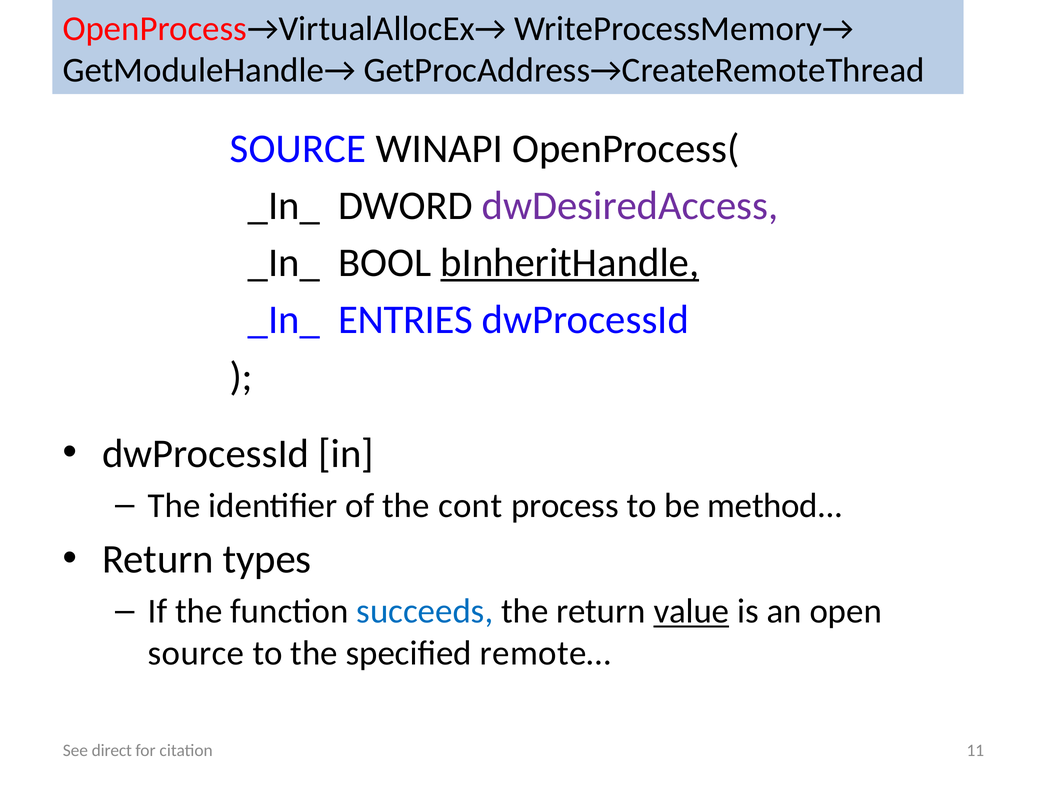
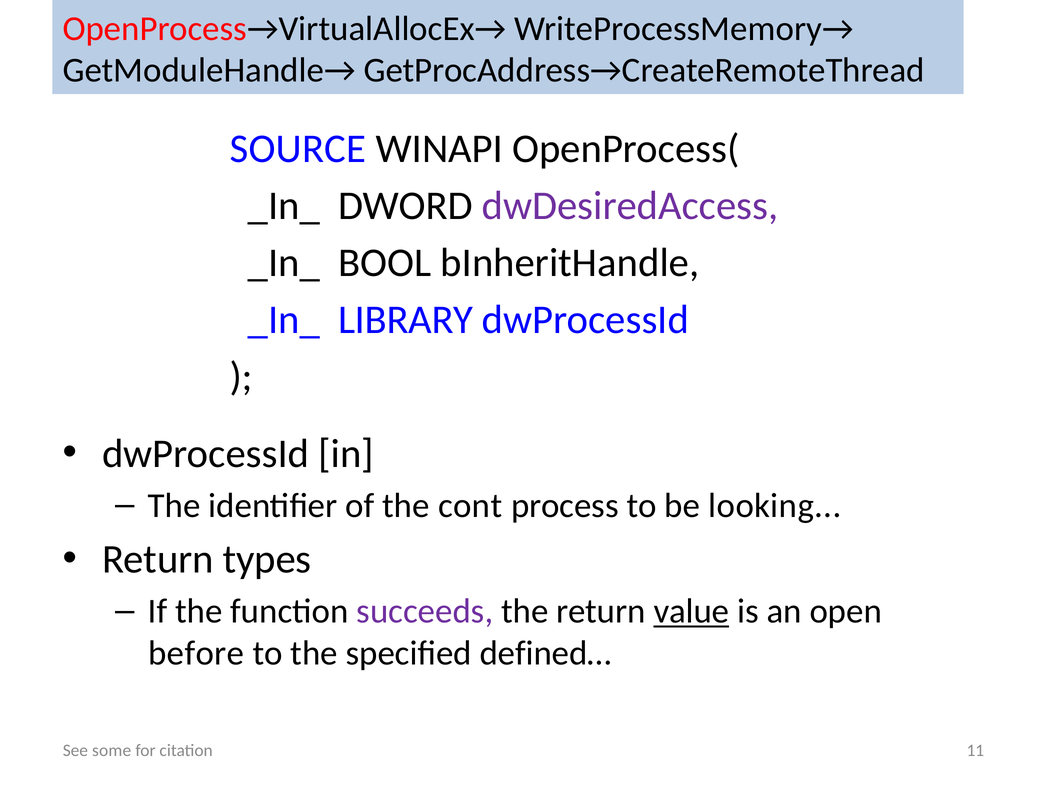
bInheritHandle underline: present -> none (570, 263)
ENTRIES: ENTRIES -> LIBRARY (406, 320)
method: method -> looking (775, 505)
succeeds colour: blue -> purple (425, 611)
source: source -> before (196, 653)
remote…: remote… -> defined… (546, 653)
direct: direct -> some (112, 750)
